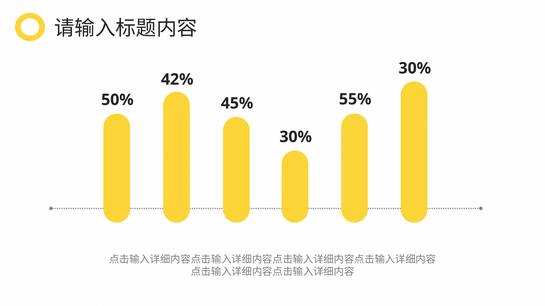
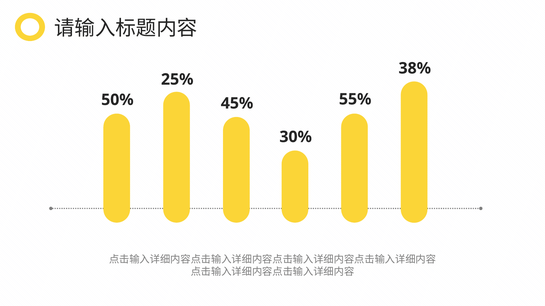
30%: 30% -> 38% (415, 68)
42%: 42% -> 25% (177, 80)
